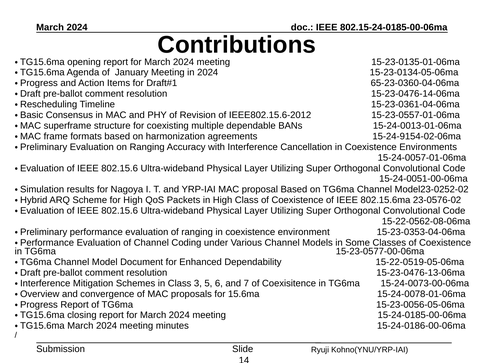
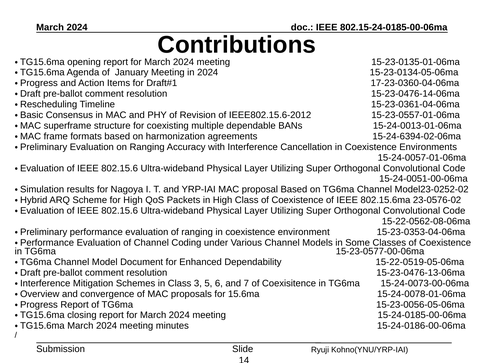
65-23-0360-04-06ma: 65-23-0360-04-06ma -> 17-23-0360-04-06ma (415, 83)
15-24-9154-02-06ma: 15-24-9154-02-06ma -> 15-24-6394-02-06ma (417, 136)
